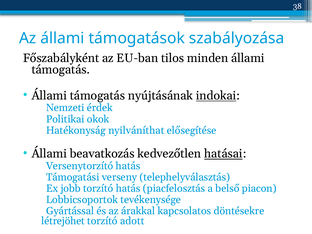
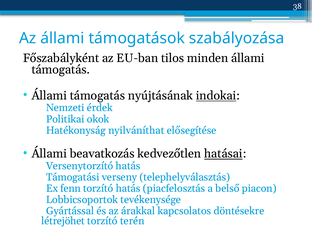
jobb: jobb -> fenn (71, 188)
adott: adott -> terén (132, 221)
